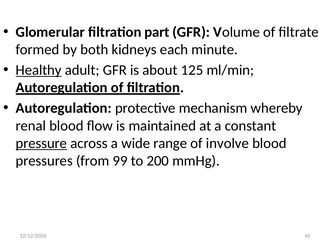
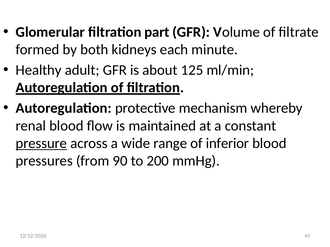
Healthy underline: present -> none (39, 70)
involve: involve -> inferior (228, 144)
99: 99 -> 90 (120, 161)
